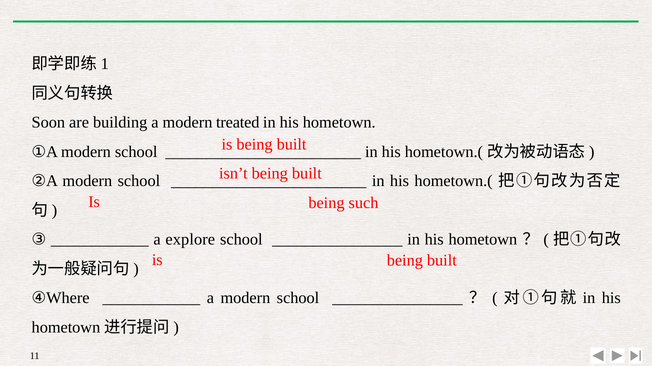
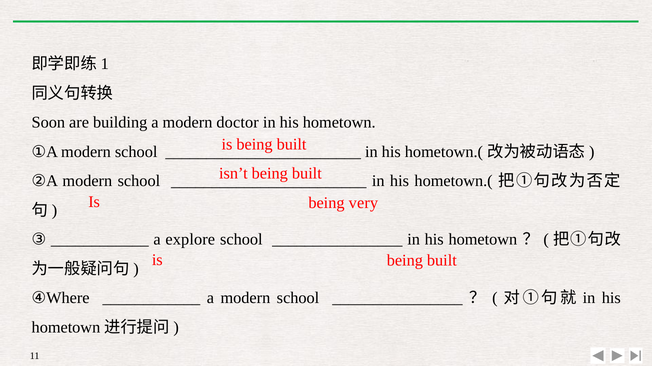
treated: treated -> doctor (238, 123)
such: such -> very (363, 203)
